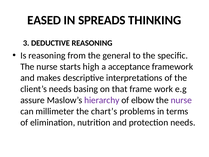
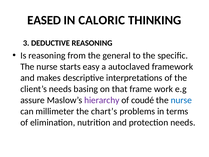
SPREADS: SPREADS -> CALORIC (102, 20)
high: high -> easy (91, 67)
acceptance: acceptance -> autoclaved (129, 67)
elbow: elbow -> coudé (143, 100)
nurse colour: purple -> blue (181, 100)
